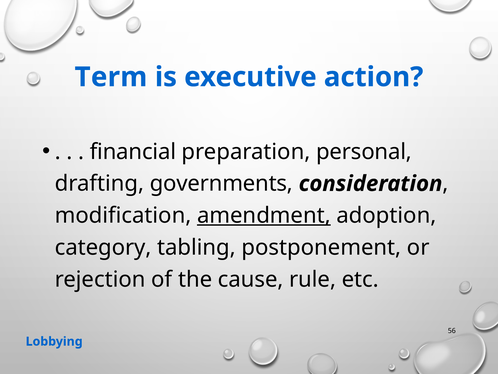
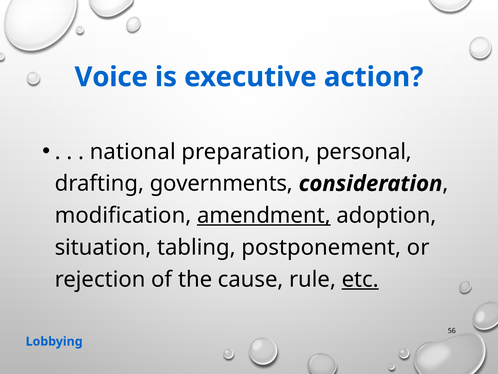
Term: Term -> Voice (111, 77)
financial: financial -> national (133, 152)
category: category -> situation (103, 247)
etc underline: none -> present (360, 279)
